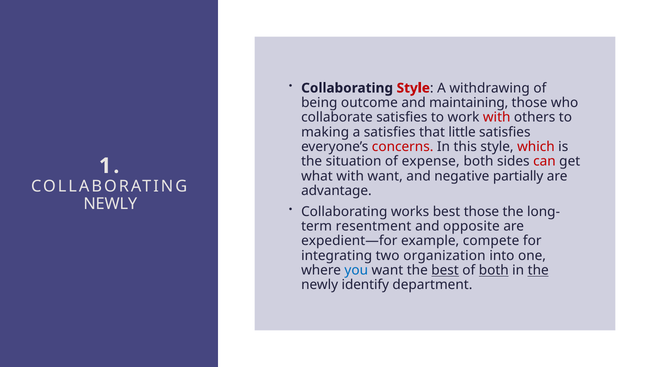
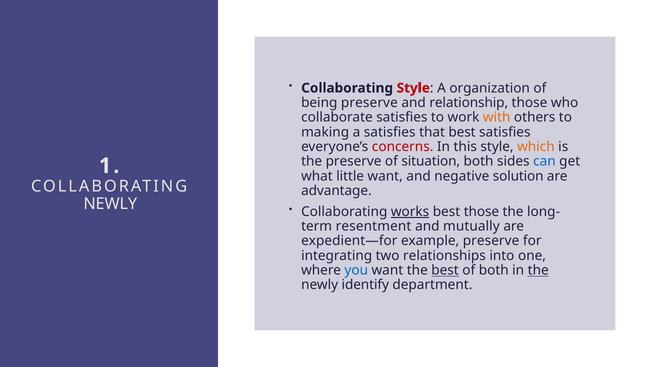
withdrawing: withdrawing -> organization (490, 88)
being outcome: outcome -> preserve (369, 103)
maintaining: maintaining -> relationship (469, 103)
with colour: red -> orange (497, 117)
that little: little -> best (462, 132)
which colour: red -> orange (536, 147)
the situation: situation -> preserve (354, 161)
expense: expense -> situation (431, 161)
can colour: red -> blue (544, 161)
what with: with -> little (350, 176)
partially: partially -> solution (518, 176)
works underline: none -> present (410, 211)
opposite: opposite -> mutually (471, 226)
example compete: compete -> preserve (491, 241)
organization: organization -> relationships (444, 255)
both underline: present -> none (494, 270)
